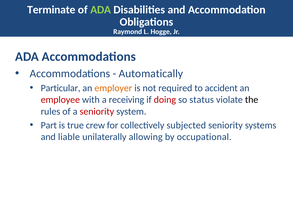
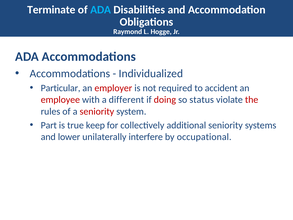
ADA colour: light green -> light blue (101, 10)
Automatically: Automatically -> Individualized (151, 73)
employer colour: orange -> red (113, 88)
receiving: receiving -> different (126, 100)
the colour: black -> red (252, 100)
crew: crew -> keep (95, 125)
subjected: subjected -> additional (186, 125)
liable: liable -> lower (69, 137)
allowing: allowing -> interfere (146, 137)
